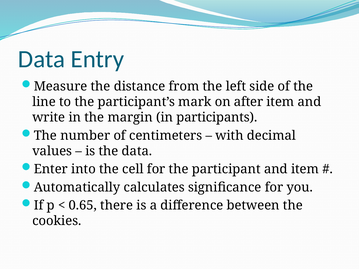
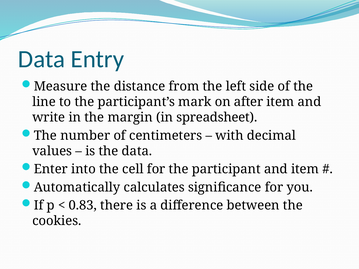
participants: participants -> spreadsheet (217, 118)
0.65: 0.65 -> 0.83 (83, 206)
